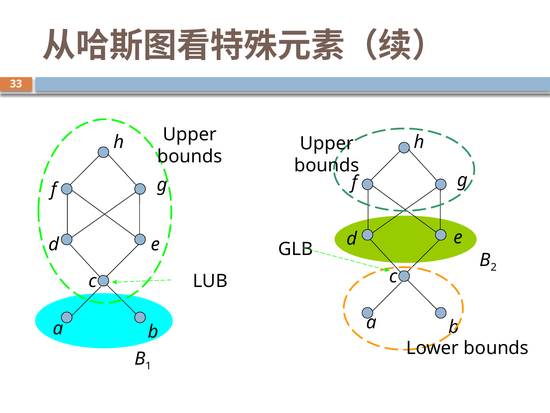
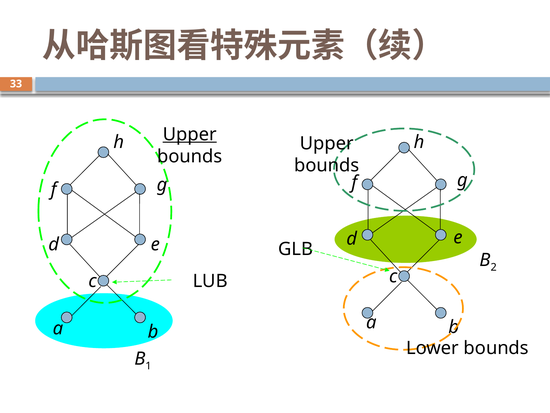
Upper underline: none -> present (190, 134)
